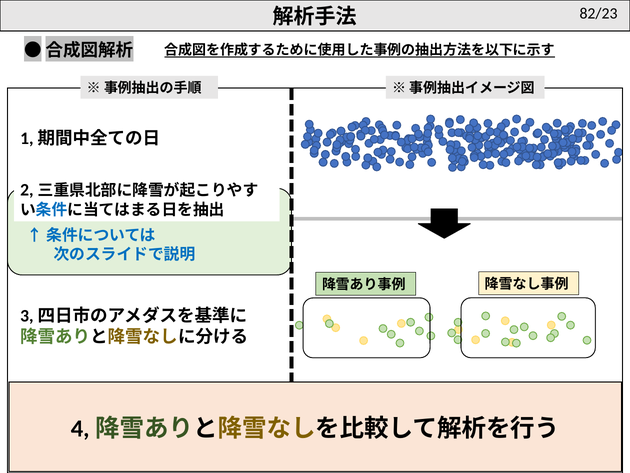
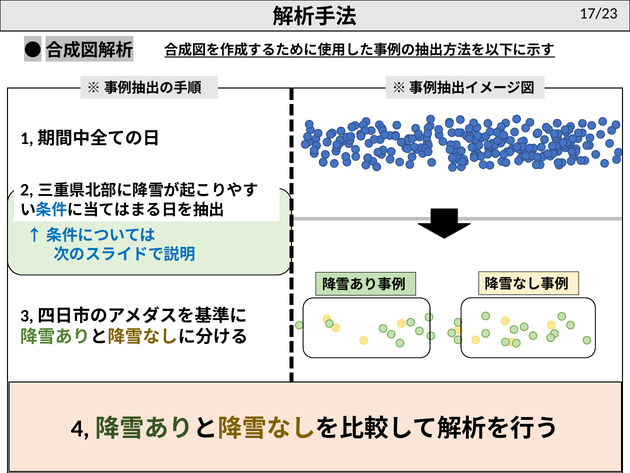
82/23: 82/23 -> 17/23 (598, 14)
